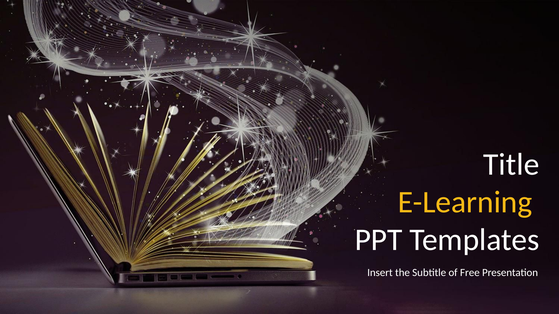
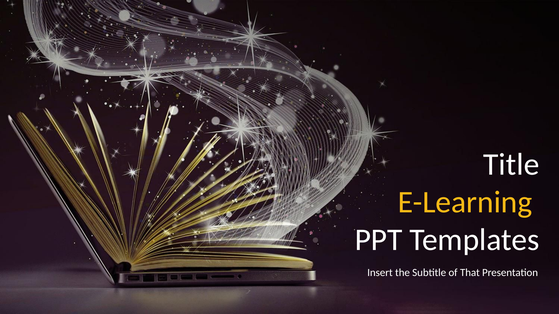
Free: Free -> That (470, 273)
